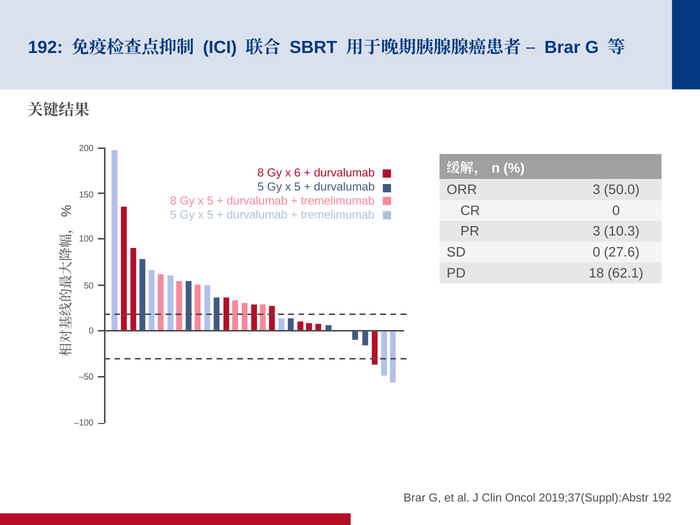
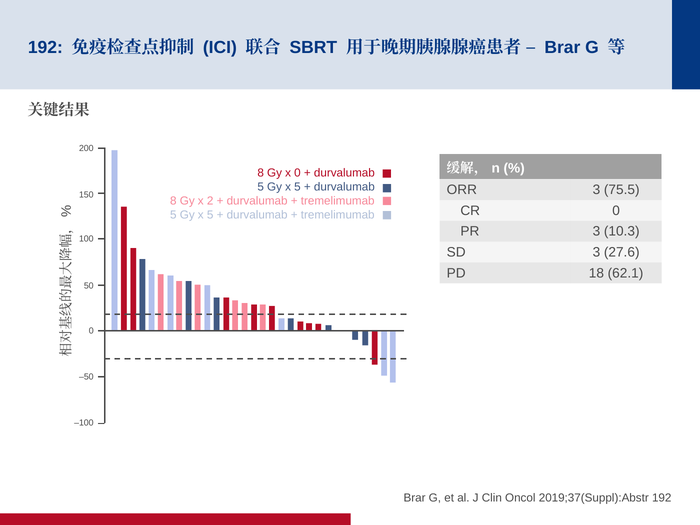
x 6: 6 -> 0 (297, 173)
50.0: 50.0 -> 75.5 (622, 190)
8 Gy x 5: 5 -> 2 (210, 201)
SD 0: 0 -> 3 (596, 252)
